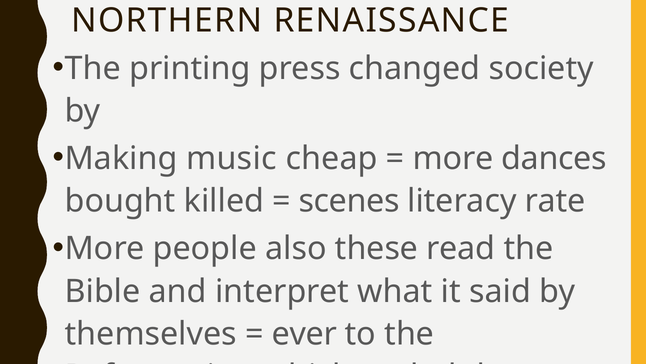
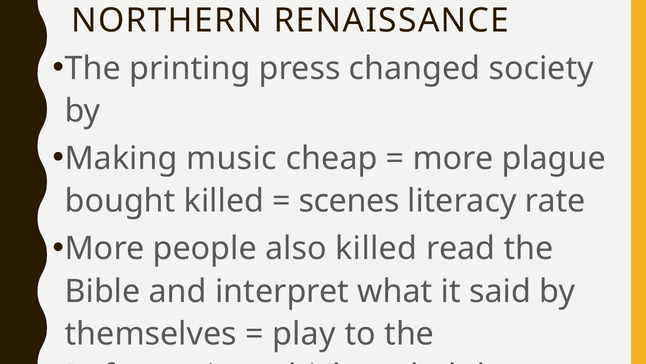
dances: dances -> plague (554, 158)
also these: these -> killed (376, 248)
ever: ever -> play (304, 334)
